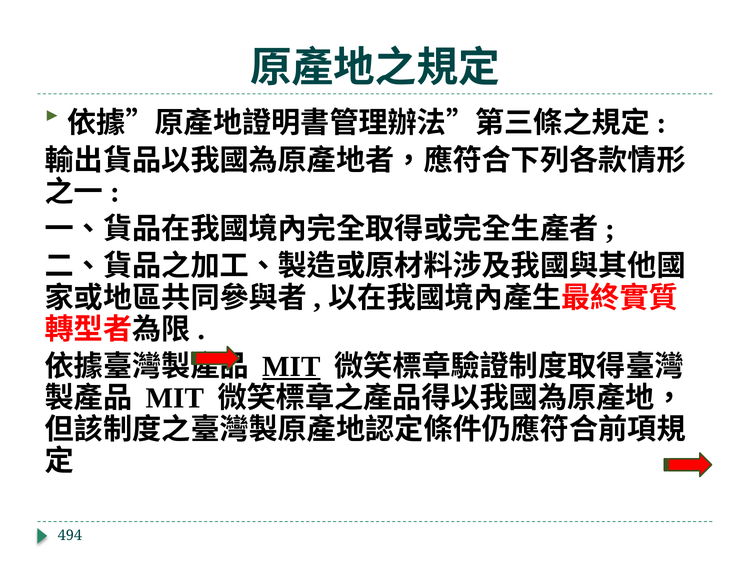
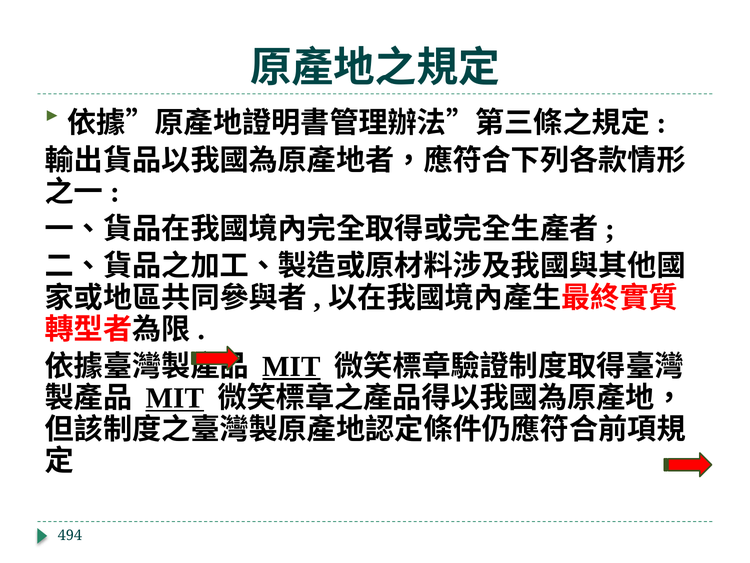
MIT underline: none -> present (175, 398)
